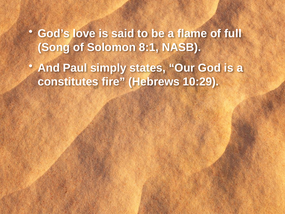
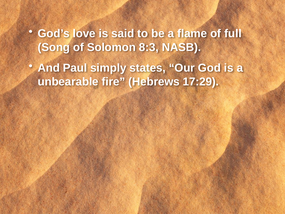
8:1: 8:1 -> 8:3 (149, 47)
constitutes: constitutes -> unbearable (68, 82)
10:29: 10:29 -> 17:29 (201, 82)
